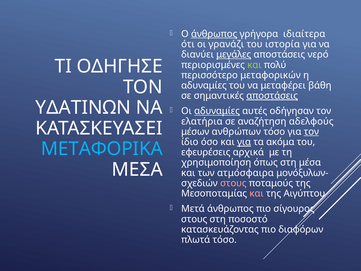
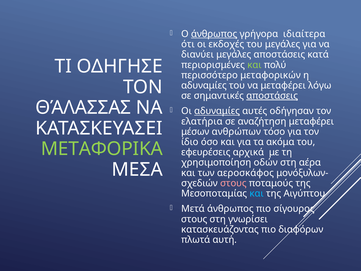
γρανάζι: γρανάζι -> εκδοχές (226, 44)
του ιστορία: ιστορία -> μεγάλες (283, 44)
μεγάλες underline: present -> none (234, 55)
νερό: νερό -> κατά (318, 55)
βάθη: βάθη -> λόγω (320, 85)
ΥΔΑΤΙΝΩΝ: ΥΔΑΤΙΝΩΝ -> ΘΆΛΑΣΣΑΣ (83, 108)
αναζήτηση αδελφούς: αδελφούς -> μεταφέρει (311, 121)
τον underline: present -> none (311, 132)
για underline: present -> none (244, 142)
ΜΕΤΑΦΟΡΙΚΑ colour: light blue -> light green (102, 149)
όπως: όπως -> οδών (266, 162)
μέσα: μέσα -> αέρα (310, 162)
ατμόσφαιρα: ατμόσφαιρα -> αεροσκάφος (245, 173)
και colour: pink -> light blue (257, 193)
ποσοστό: ποσοστό -> γνωρίσει (248, 219)
πλωτά τόσο: τόσο -> αυτή (225, 239)
